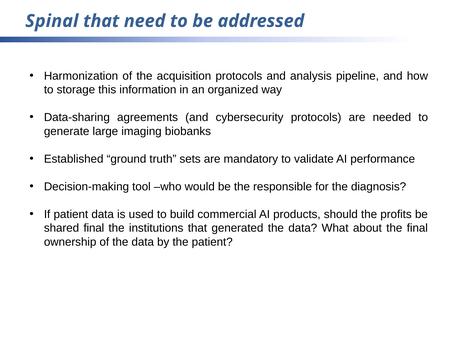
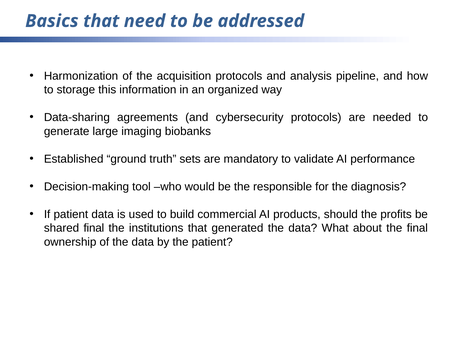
Spinal: Spinal -> Basics (52, 21)
